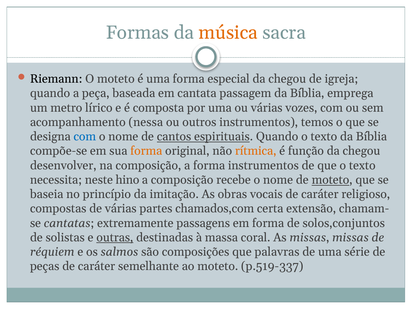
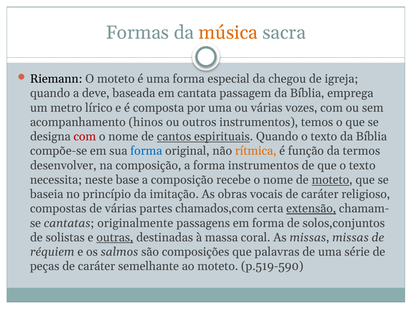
peça: peça -> deve (96, 93)
nessa: nessa -> hinos (146, 122)
com colour: blue -> red (85, 137)
forma colour: orange -> blue (146, 151)
função da chegou: chegou -> termos (361, 151)
hino: hino -> base (127, 180)
extensão underline: none -> present (311, 209)
extremamente: extremamente -> originalmente (135, 223)
p.519-337: p.519-337 -> p.519-590 (272, 266)
